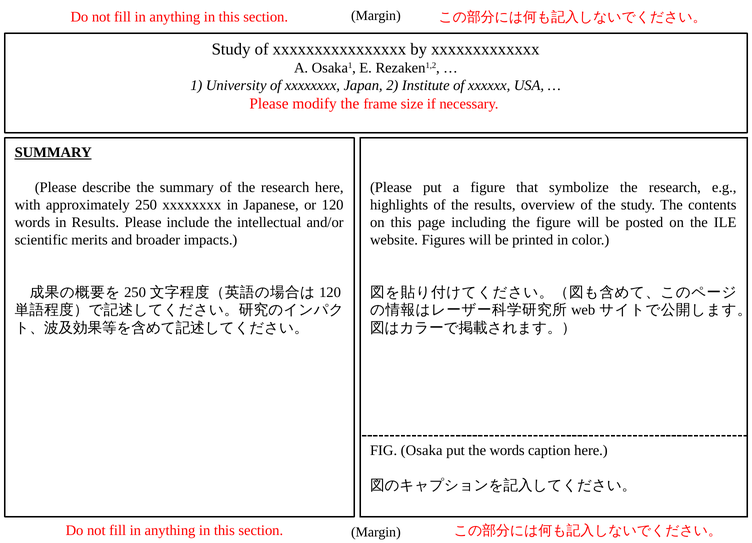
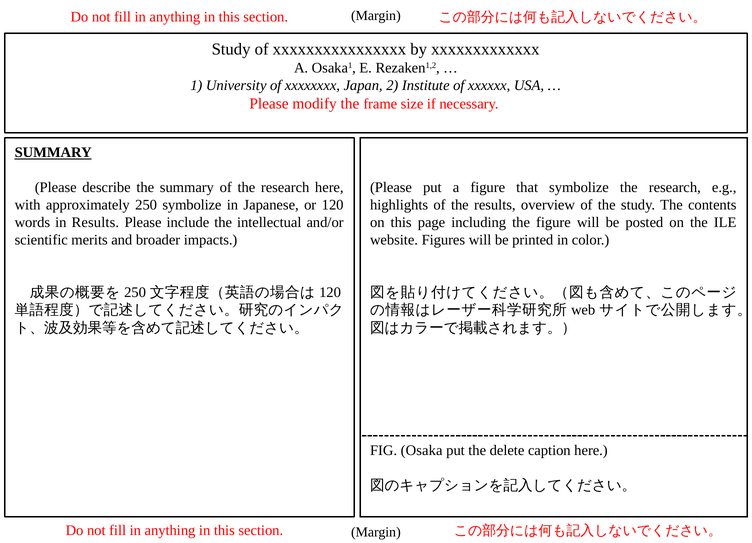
250 xxxxxxxx: xxxxxxxx -> symbolize (192, 205)
the words: words -> delete (507, 450)
